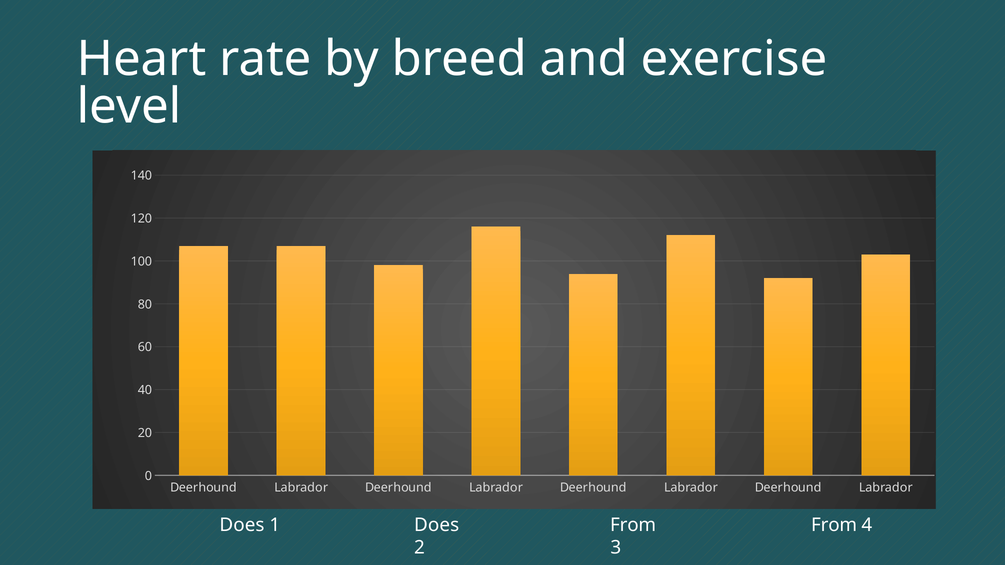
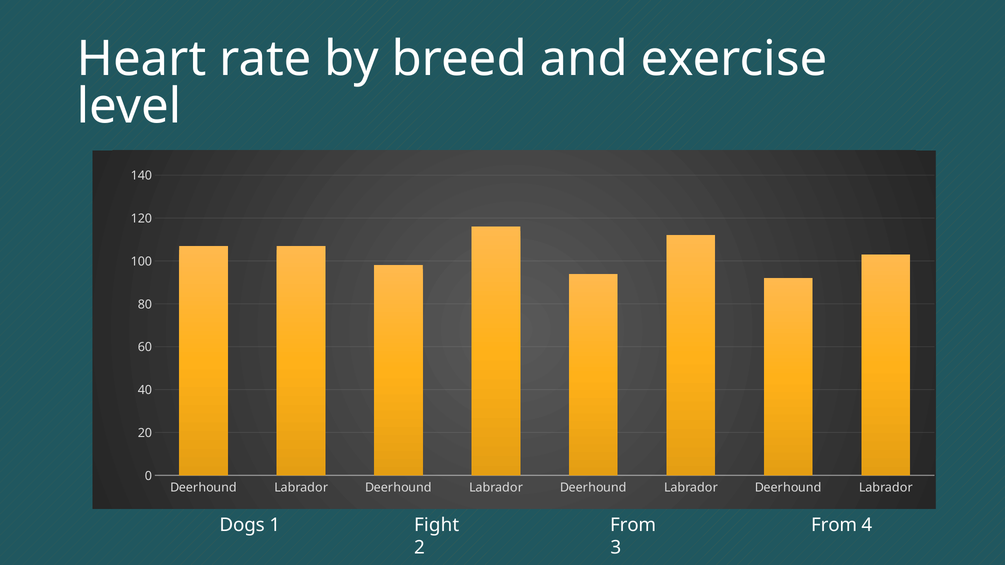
Does: Does -> Dogs (242, 525)
1 Does: Does -> Fight (437, 525)
